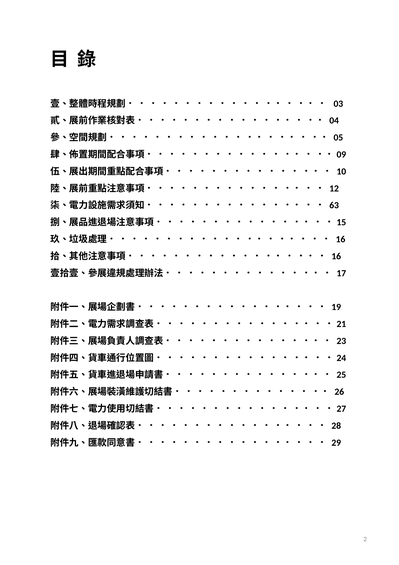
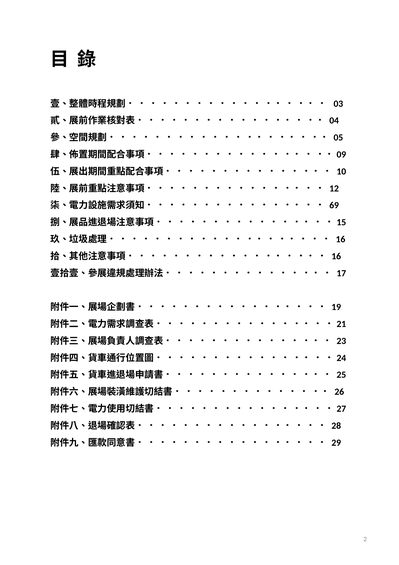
63: 63 -> 69 (334, 205)
